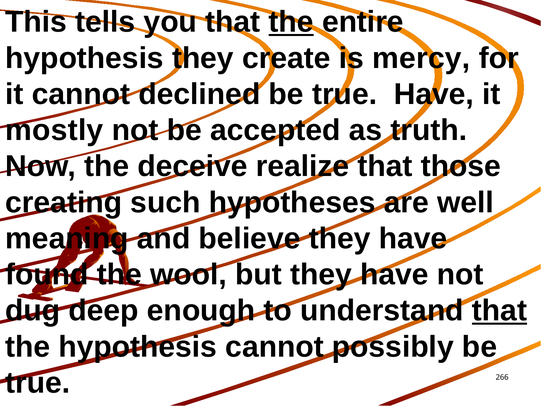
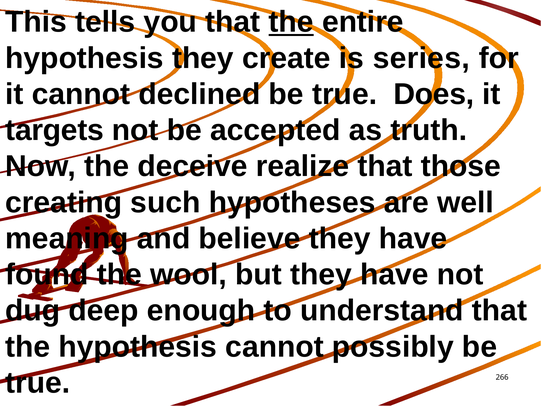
mercy: mercy -> series (421, 58)
true Have: Have -> Does (434, 94)
mostly: mostly -> targets (55, 130)
that underline: present -> none (499, 311)
